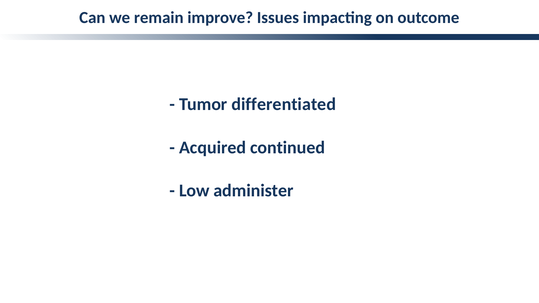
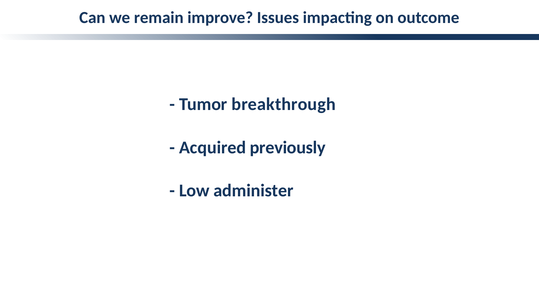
differentiated: differentiated -> breakthrough (284, 104)
continued: continued -> previously (288, 148)
